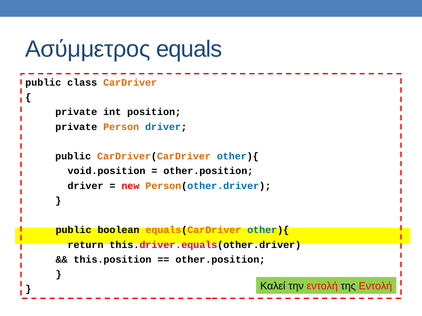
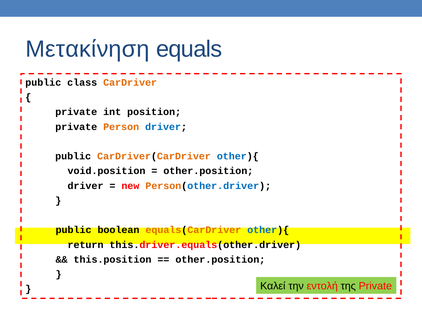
Ασύμμετρος: Ασύμμετρος -> Μετακίνηση (88, 49)
της Εντολή: Εντολή -> Private (375, 287)
